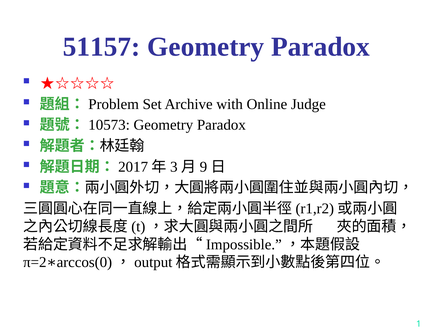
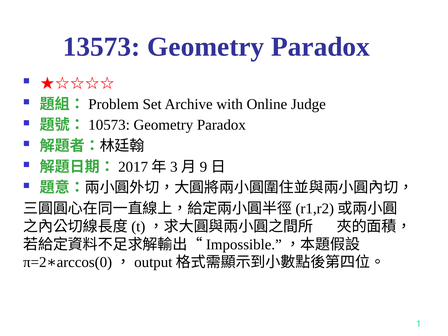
51157: 51157 -> 13573 (102, 47)
